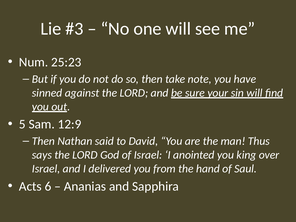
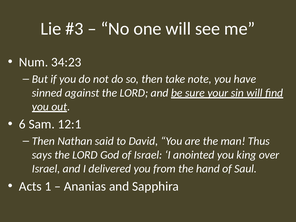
25:23: 25:23 -> 34:23 (66, 62)
5: 5 -> 6 (22, 124)
12:9: 12:9 -> 12:1 (70, 124)
6: 6 -> 1 (48, 186)
